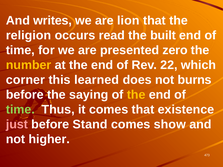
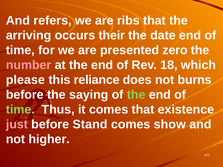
writes: writes -> refers (52, 21)
lion: lion -> ribs (128, 21)
religion: religion -> arriving (29, 35)
read: read -> their (112, 35)
built: built -> date (163, 35)
number colour: yellow -> pink (29, 65)
22: 22 -> 18 (169, 65)
corner: corner -> please (25, 80)
learned: learned -> reliance (97, 80)
the colour: yellow -> light green (136, 95)
